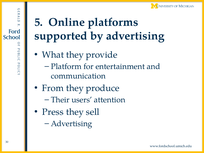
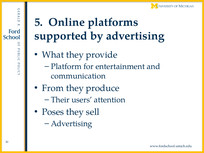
Press: Press -> Poses (53, 112)
